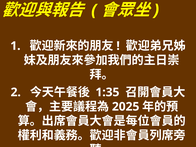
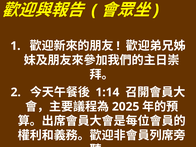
1:35: 1:35 -> 1:14 (107, 92)
